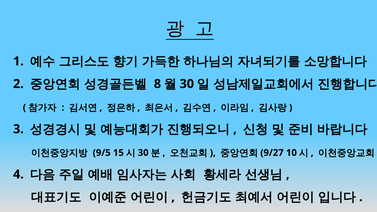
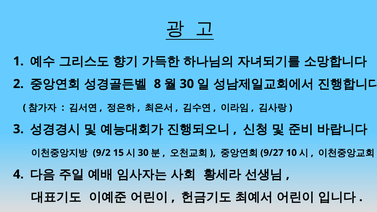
9/5: 9/5 -> 9/2 (102, 153)
